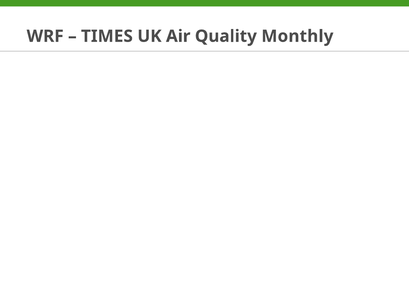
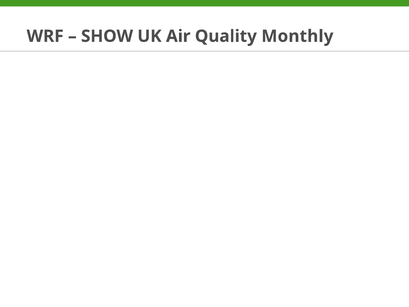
TIMES: TIMES -> SHOW (107, 36)
